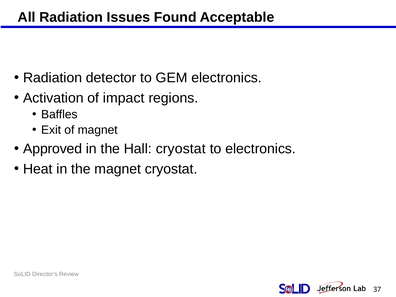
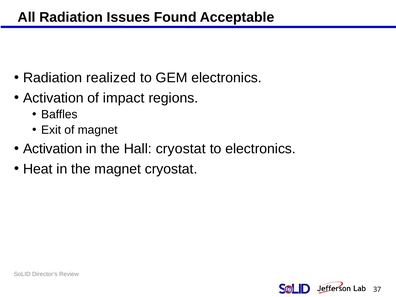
detector: detector -> realized (111, 78)
Approved: Approved -> Activation (53, 149)
